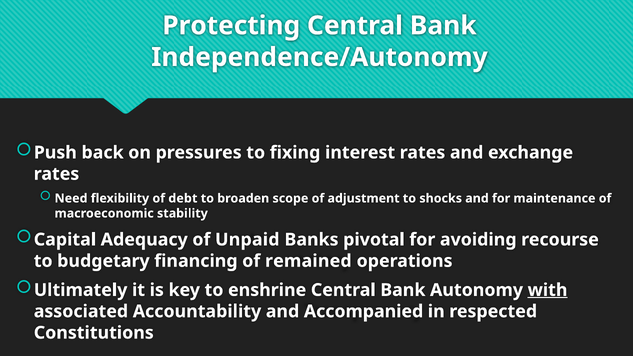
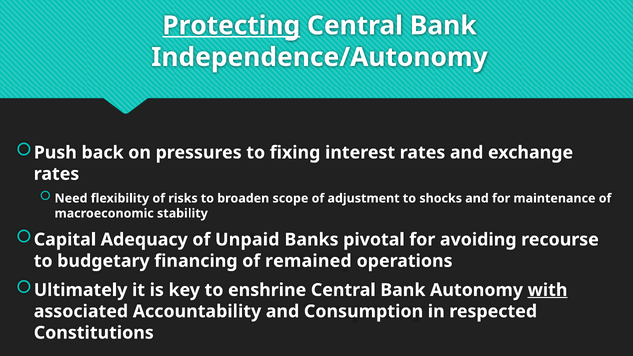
Protecting underline: none -> present (231, 26)
debt: debt -> risks (183, 198)
Accompanied: Accompanied -> Consumption (364, 311)
